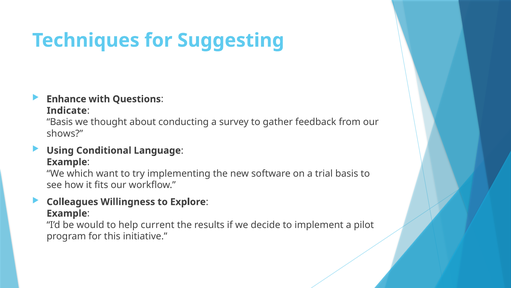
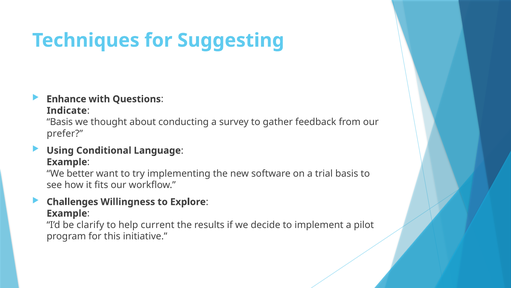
shows: shows -> prefer (65, 133)
which: which -> better (80, 173)
Colleagues: Colleagues -> Challenges (72, 202)
would: would -> clarify (90, 225)
